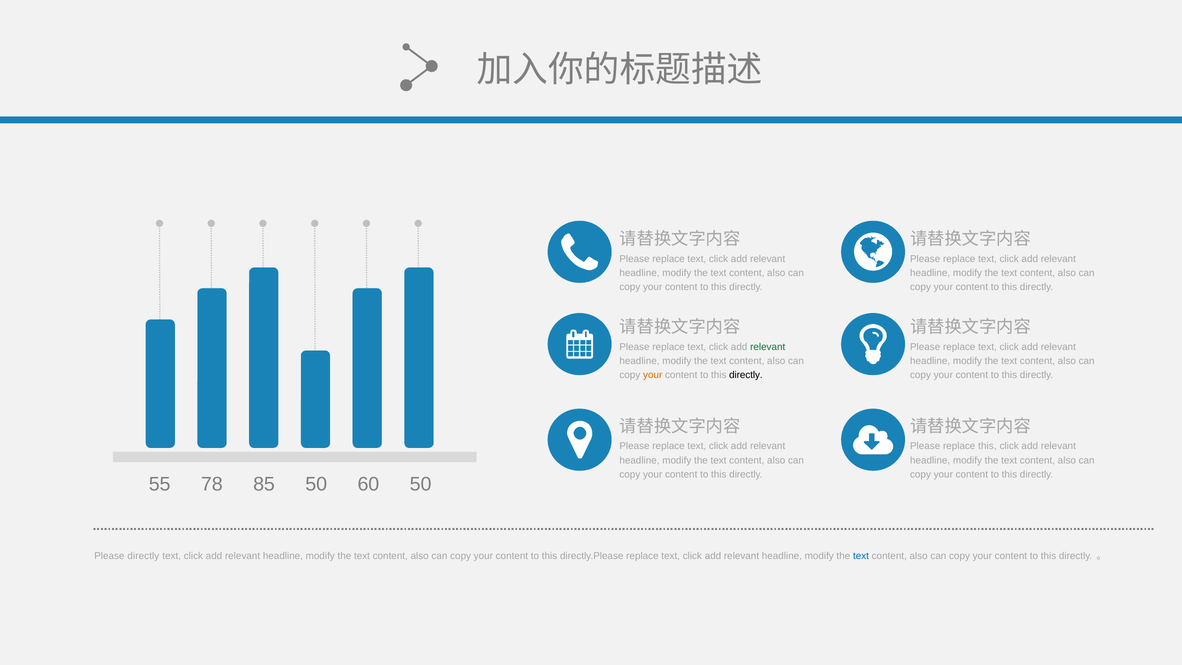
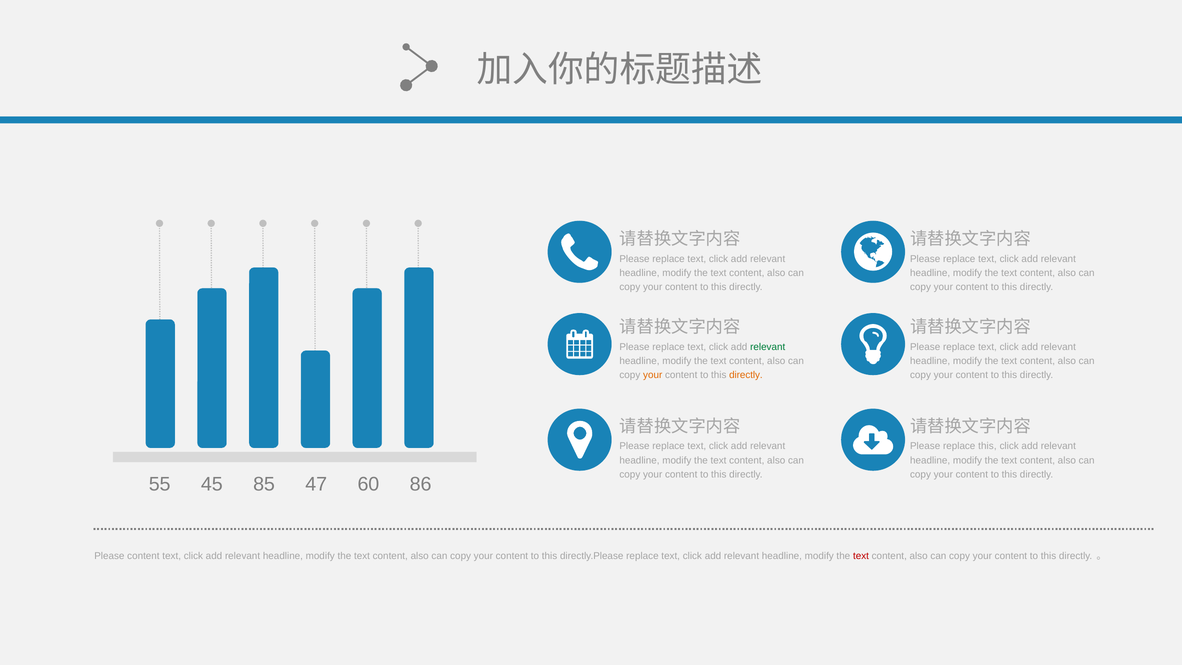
directly colour: black -> orange (746, 375)
78: 78 -> 45 (212, 484)
85 50: 50 -> 47 (316, 484)
60 50: 50 -> 86 (421, 484)
Please directly: directly -> content (143, 556)
text colour: blue -> red (861, 556)
